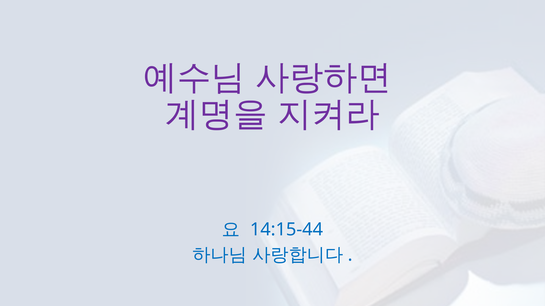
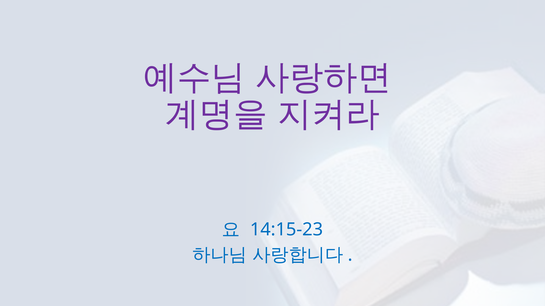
14:15-44: 14:15-44 -> 14:15-23 (286, 230)
